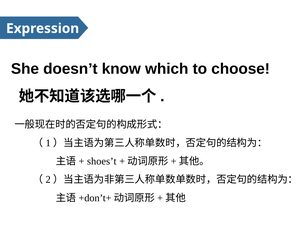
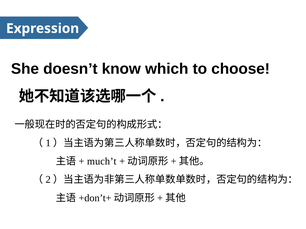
shoes’t: shoes’t -> much’t (102, 162)
